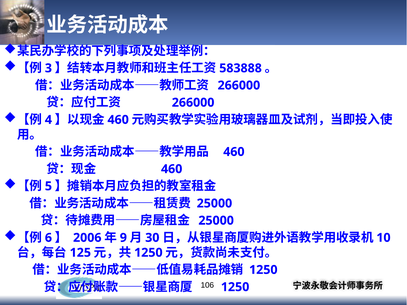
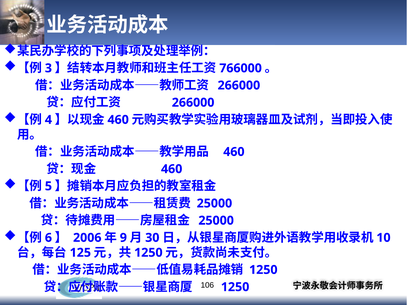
583888: 583888 -> 766000 (241, 68)
